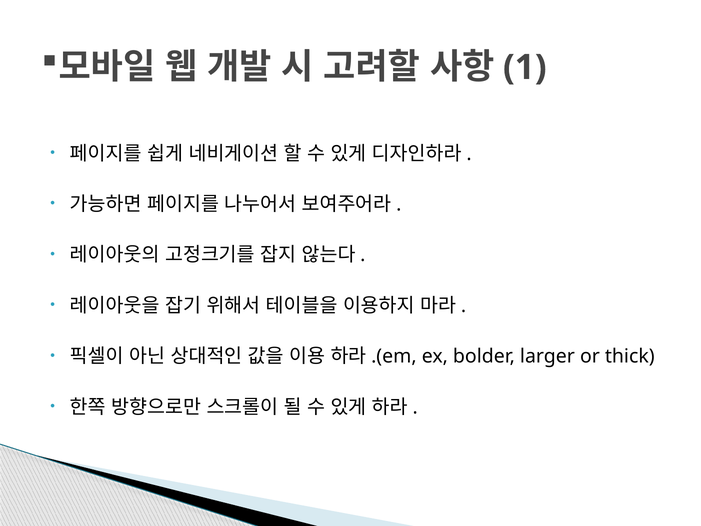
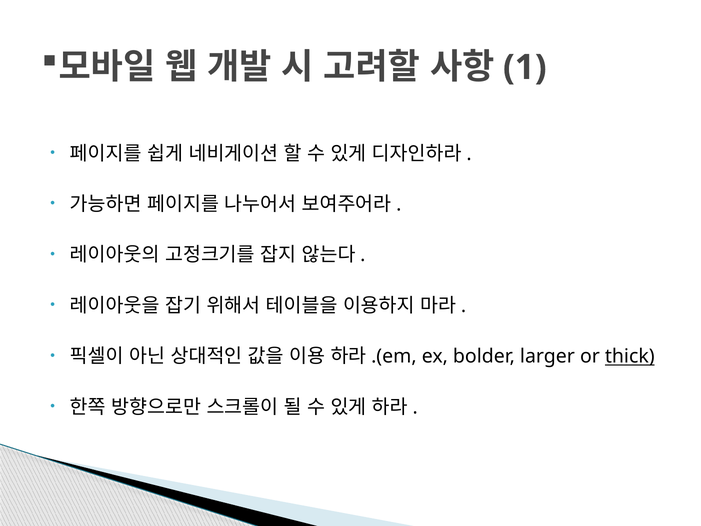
thick underline: none -> present (630, 356)
